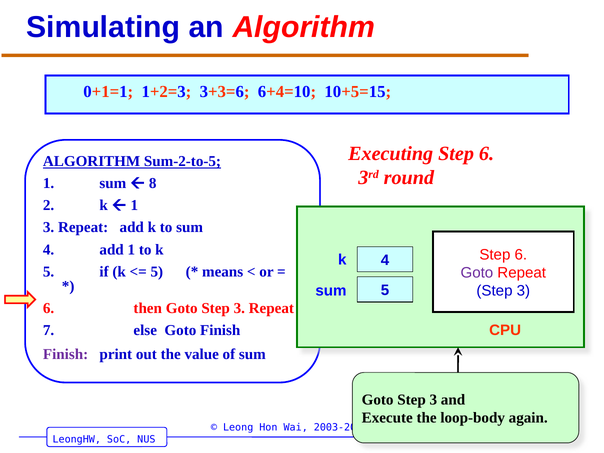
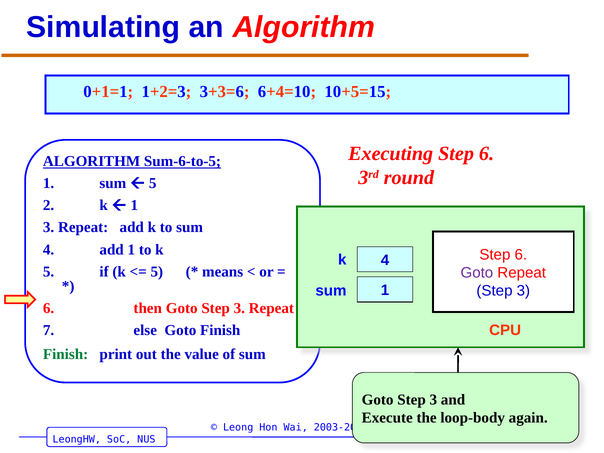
Sum-2-to-5: Sum-2-to-5 -> Sum-6-to-5 (182, 161)
8: 8 -> 5 (153, 183)
sum 5: 5 -> 1 (385, 290)
Finish colour: purple -> green (66, 354)
